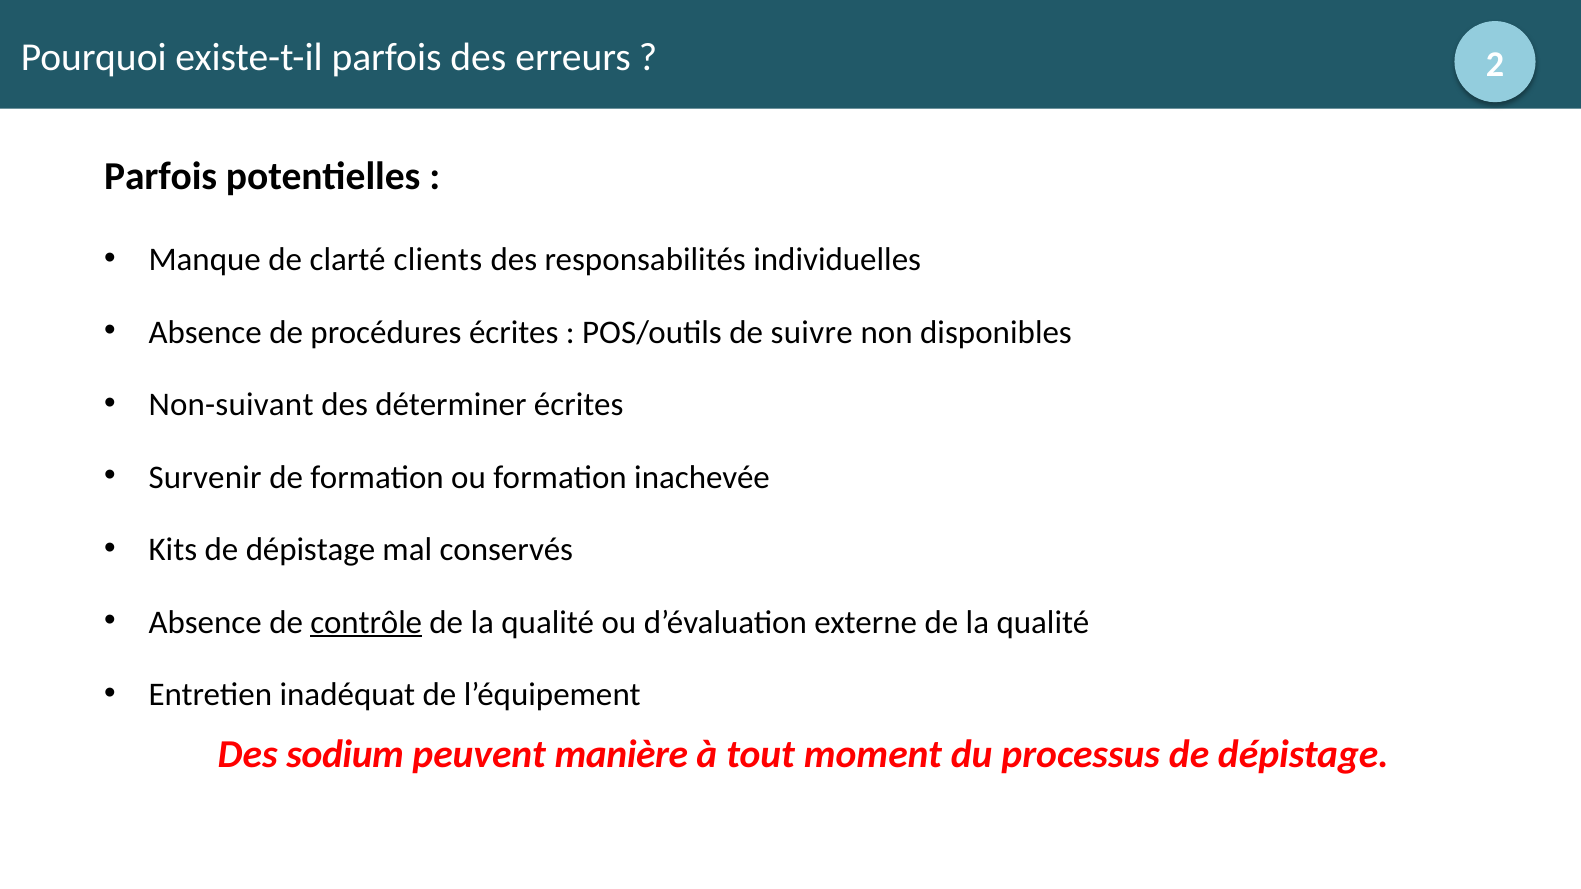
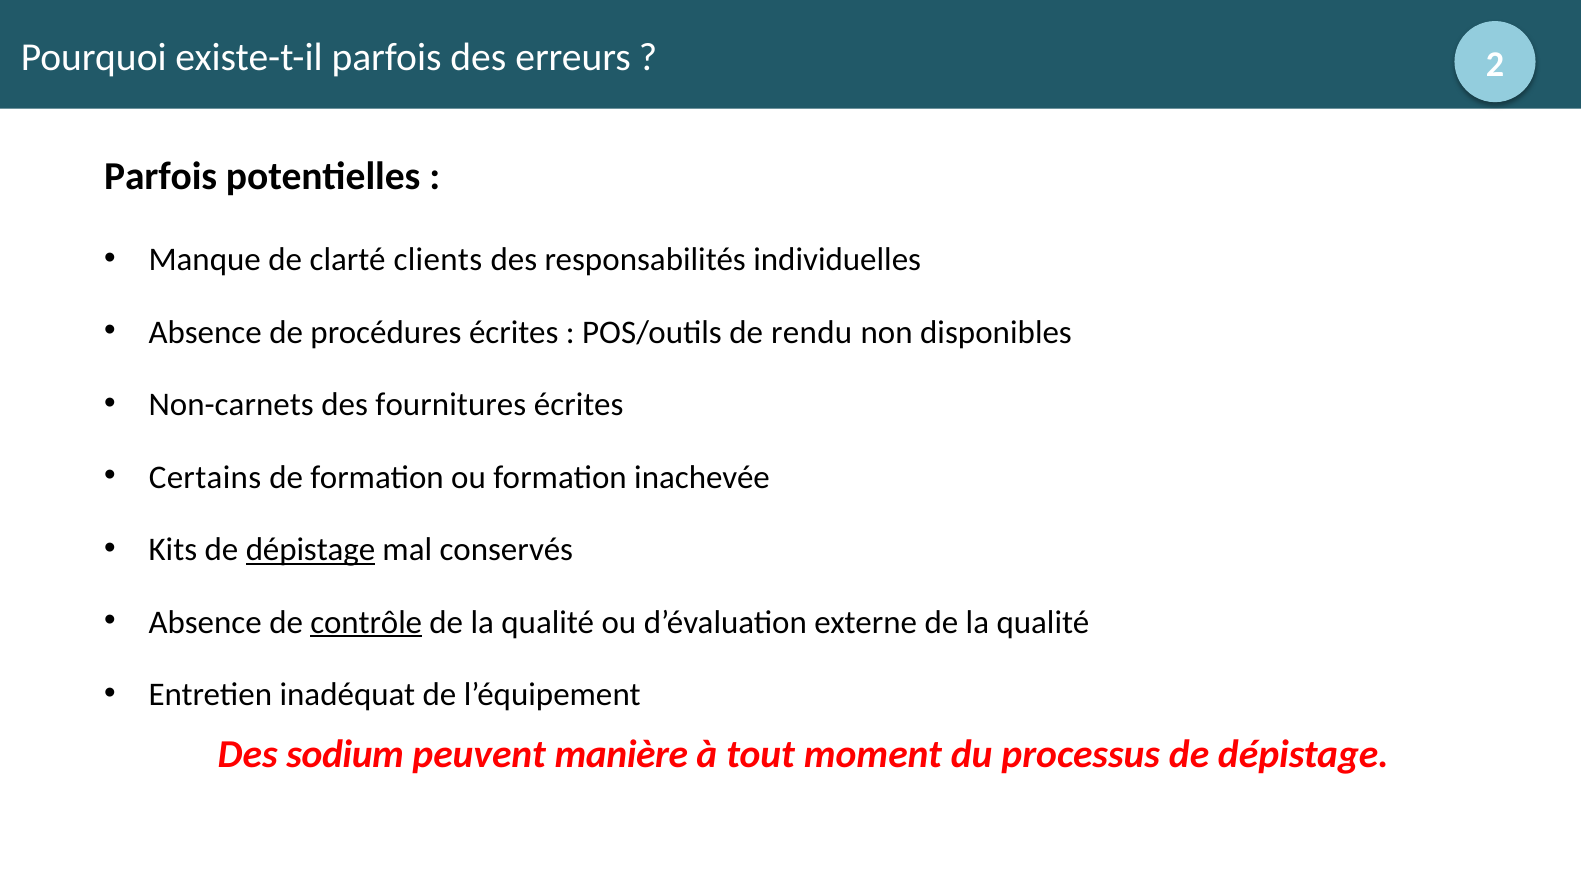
suivre: suivre -> rendu (812, 332)
Non-suivant: Non-suivant -> Non-carnets (231, 405)
déterminer: déterminer -> fournitures (451, 405)
Survenir: Survenir -> Certains (205, 478)
dépistage underline: none -> present (310, 550)
